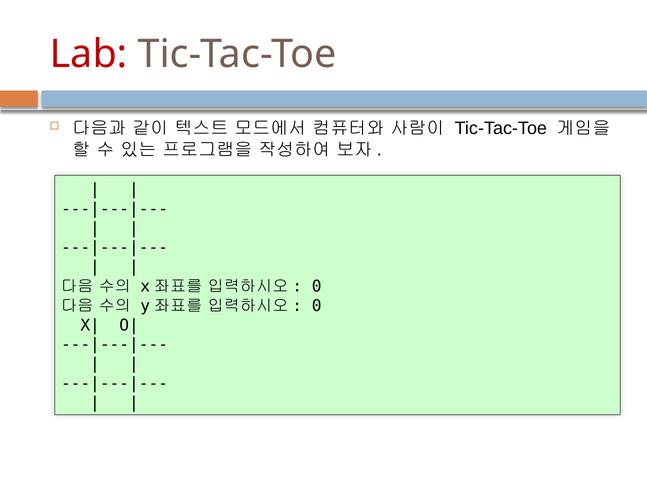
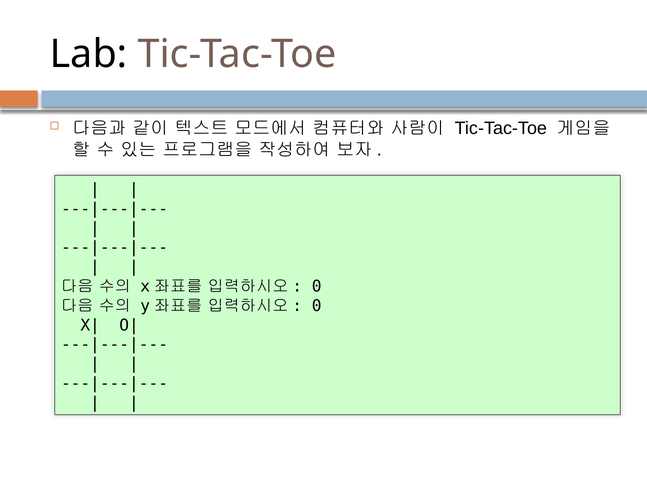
Lab colour: red -> black (89, 54)
